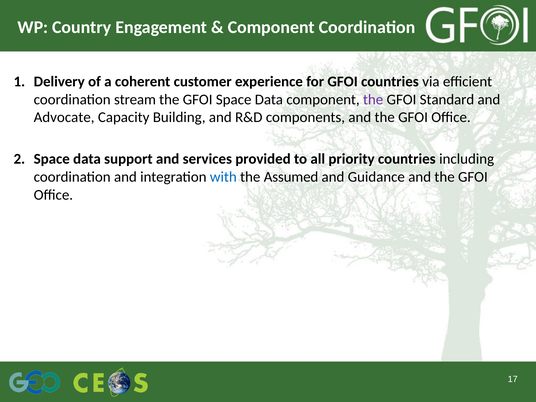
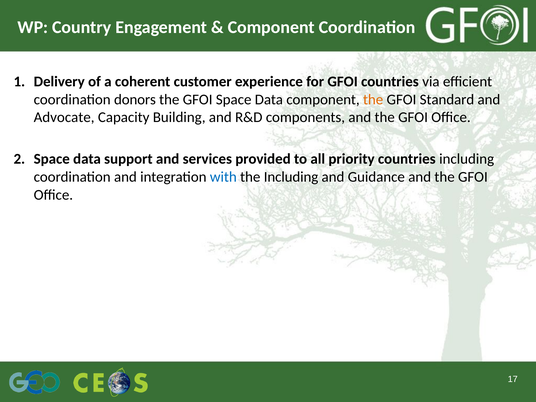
stream: stream -> donors (135, 99)
the colour: purple -> orange (373, 99)
the Assumed: Assumed -> Including (291, 177)
